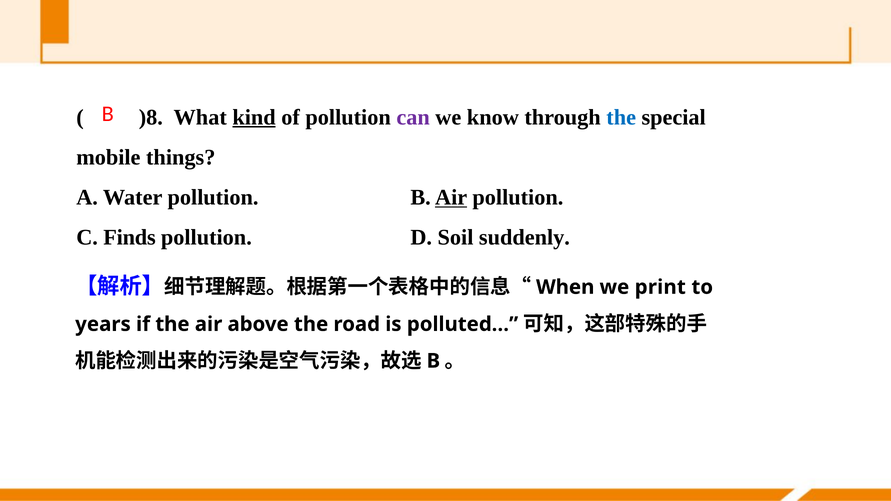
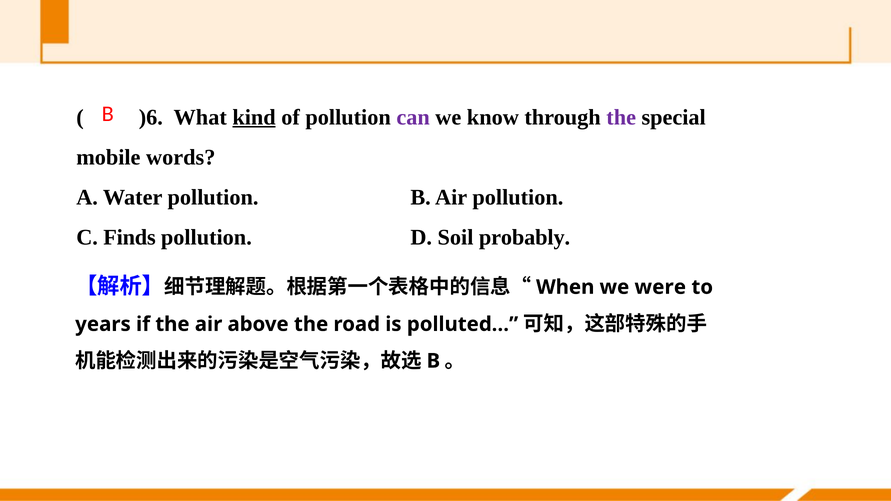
)8: )8 -> )6 (151, 117)
the colour: blue -> purple (621, 117)
things: things -> words (181, 157)
Air underline: present -> none (451, 198)
suddenly: suddenly -> probably (525, 238)
print: print -> were (660, 287)
